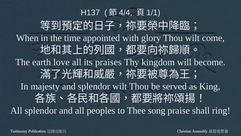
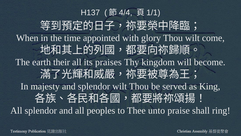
love: love -> their (62, 62)
song: song -> unto (157, 110)
